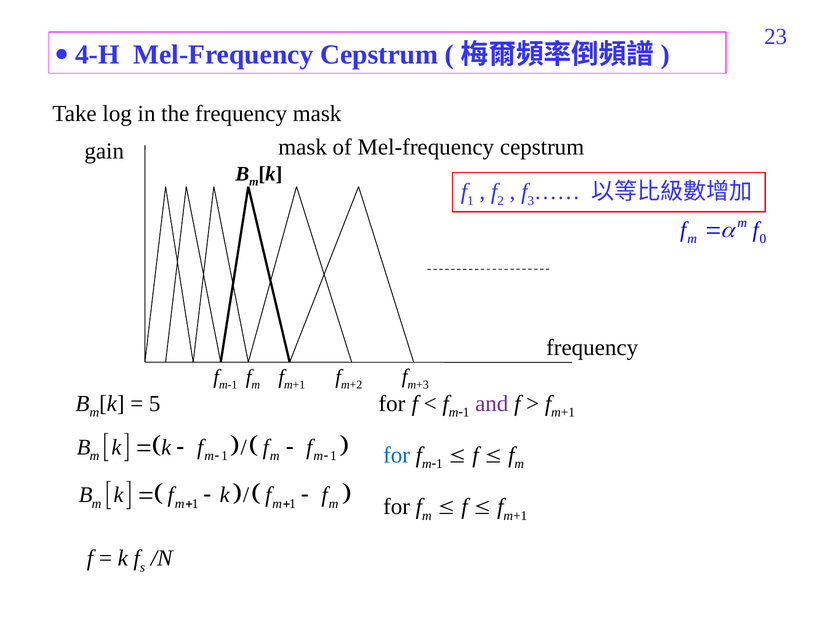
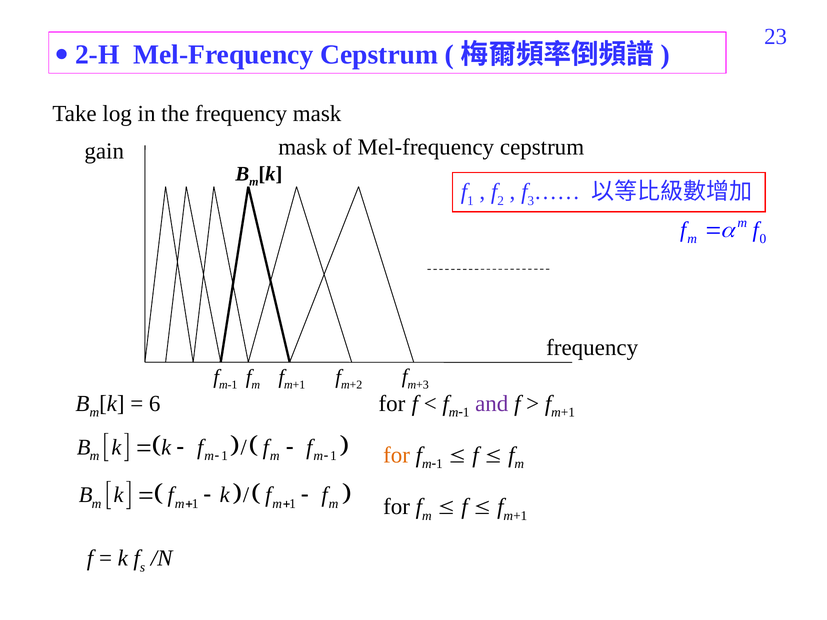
4-H: 4-H -> 2-H (97, 55)
5: 5 -> 6 (155, 404)
for colour: blue -> orange (397, 455)
